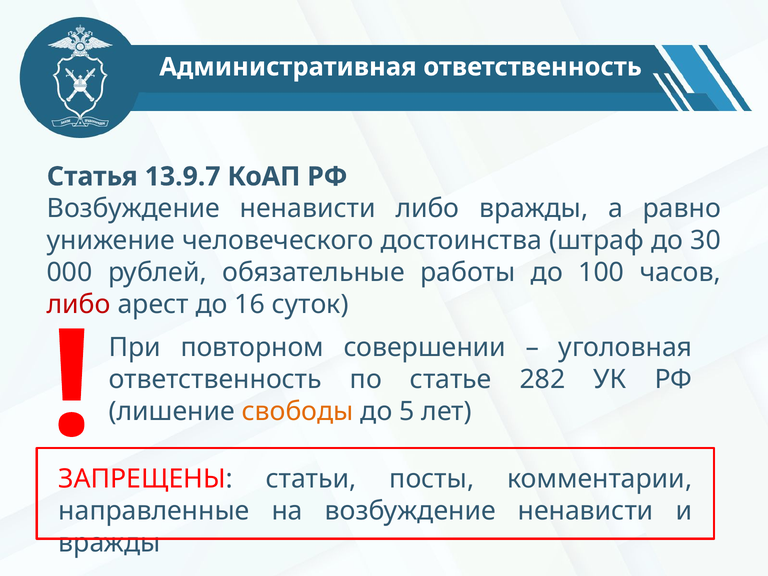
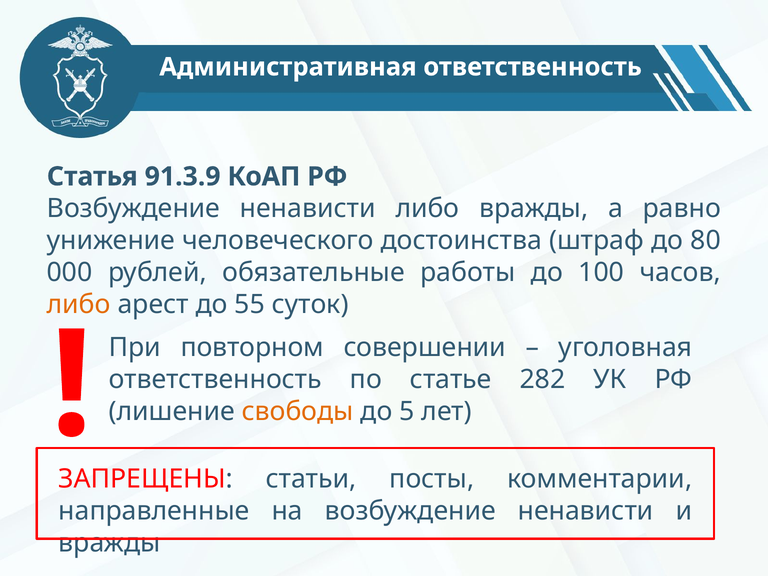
13.9.7: 13.9.7 -> 91.3.9 (183, 177)
30: 30 -> 80 (706, 241)
либо colour: red -> orange (79, 305)
16: 16 -> 55 (250, 305)
